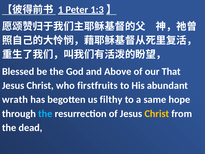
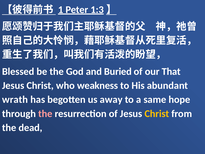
Above: Above -> Buried (118, 71)
firstfruits: firstfruits -> weakness (98, 85)
filthy: filthy -> away (111, 99)
the colour: light blue -> pink (45, 113)
